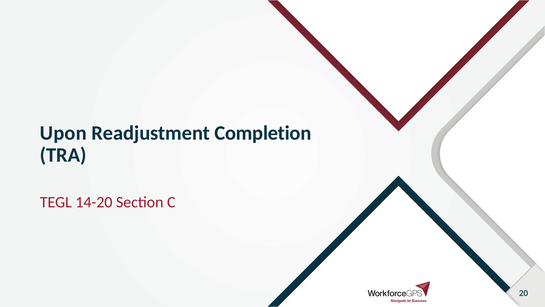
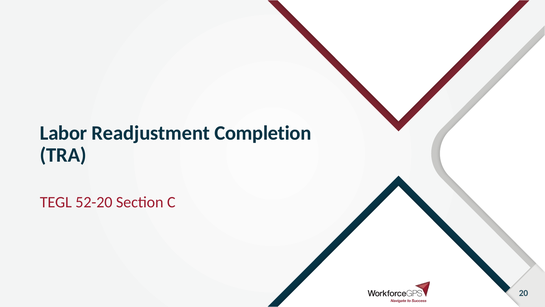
Upon: Upon -> Labor (64, 133)
14-20: 14-20 -> 52-20 (94, 202)
